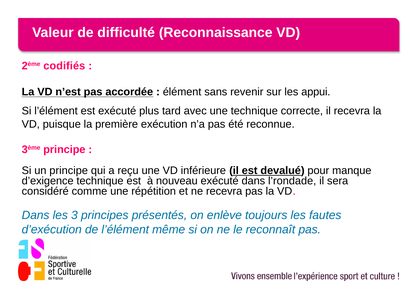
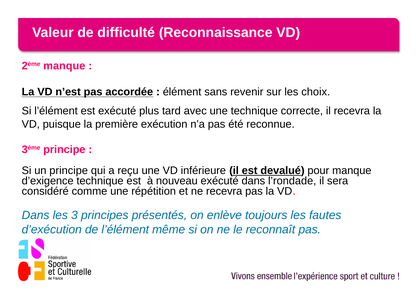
2ème codifiés: codifiés -> manque (64, 66)
appui: appui -> choix (316, 92)
